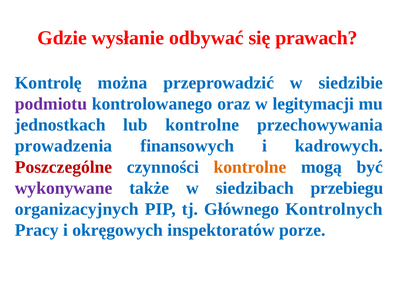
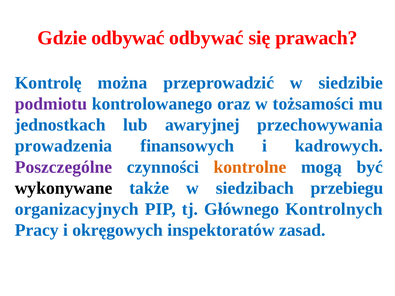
Gdzie wysłanie: wysłanie -> odbywać (128, 38)
legitymacji: legitymacji -> tożsamości (313, 104)
lub kontrolne: kontrolne -> awaryjnej (202, 125)
Poszczególne colour: red -> purple (64, 167)
wykonywane colour: purple -> black (64, 188)
porze: porze -> zasad (302, 230)
